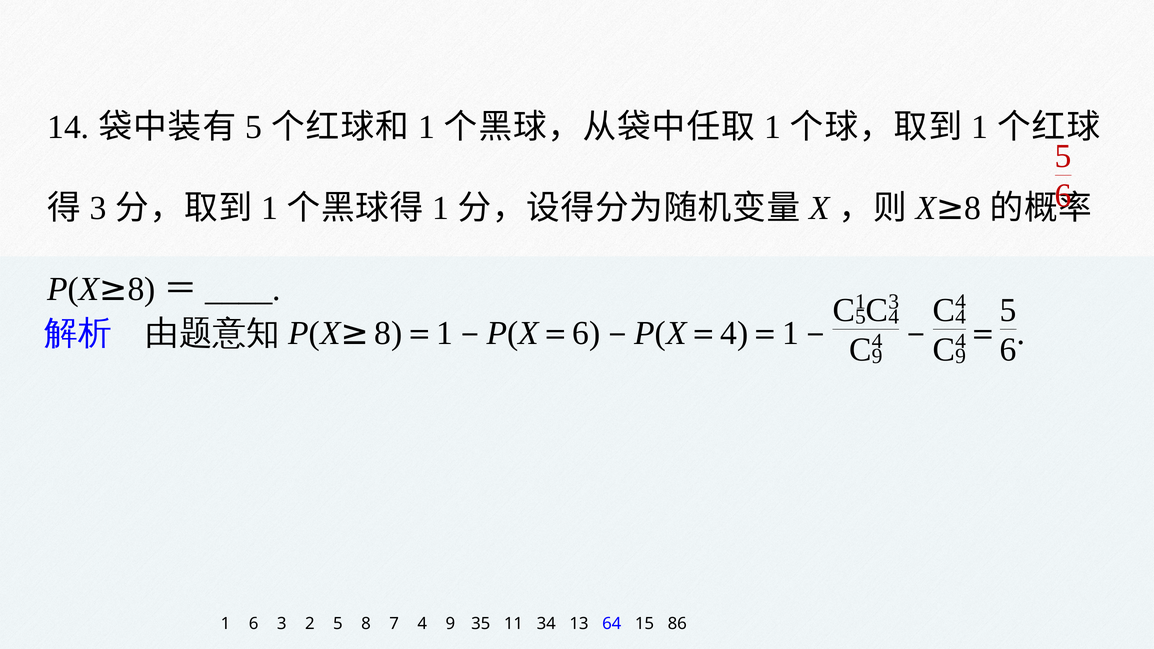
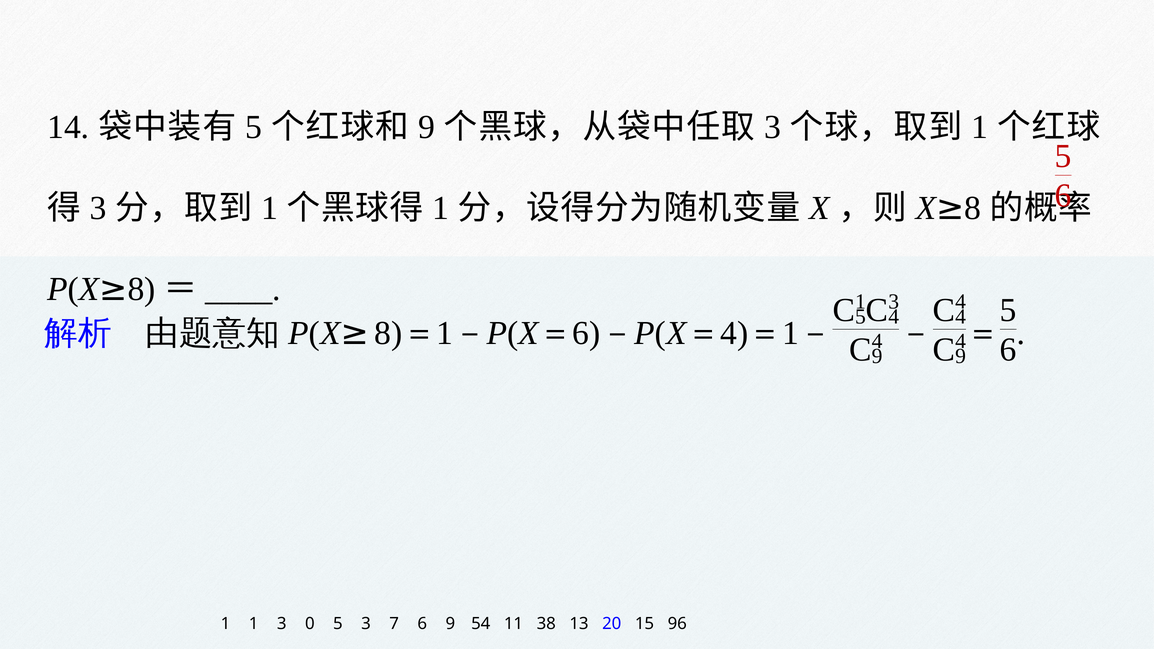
1: 1 -> 9 (427, 127)
1: 1 -> 3 (772, 127)
1 6: 6 -> 1 (254, 624)
2: 2 -> 0 (310, 624)
5 8: 8 -> 3 (366, 624)
7 4: 4 -> 6 (422, 624)
35: 35 -> 54 (481, 624)
34: 34 -> 38 (546, 624)
64: 64 -> 20 (612, 624)
86: 86 -> 96 (677, 624)
